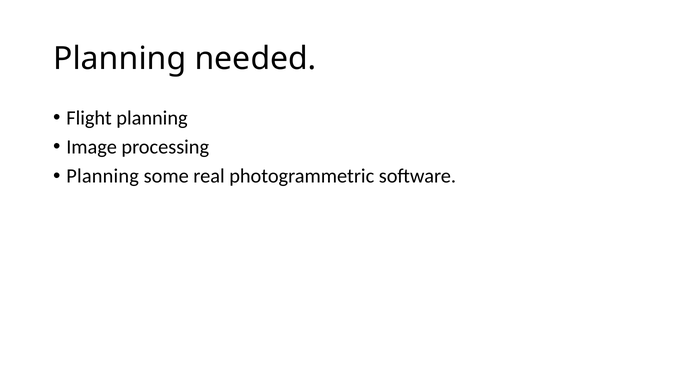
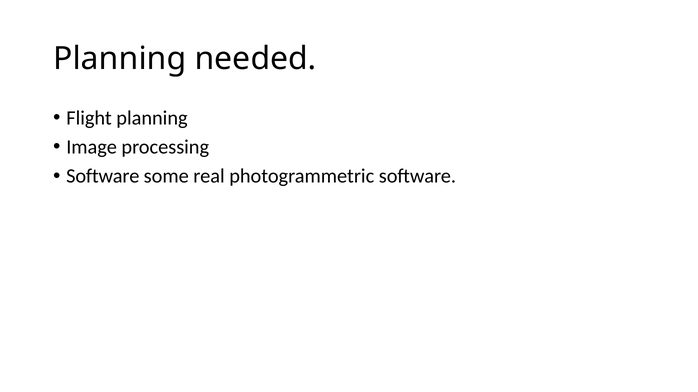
Planning: Planning -> Software (103, 177)
